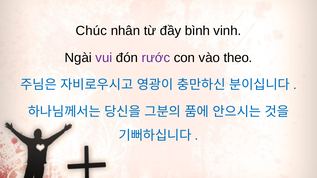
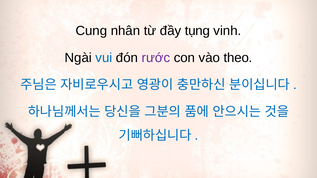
Chúc: Chúc -> Cung (91, 31)
bình: bình -> tụng (197, 31)
vui colour: purple -> blue (104, 58)
